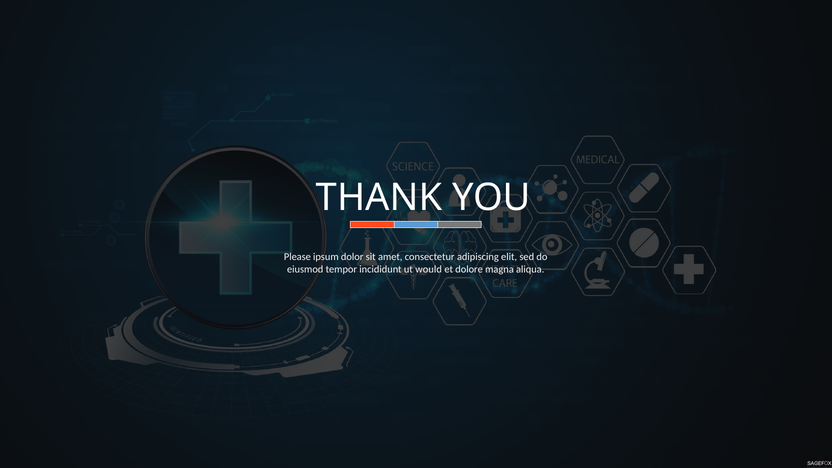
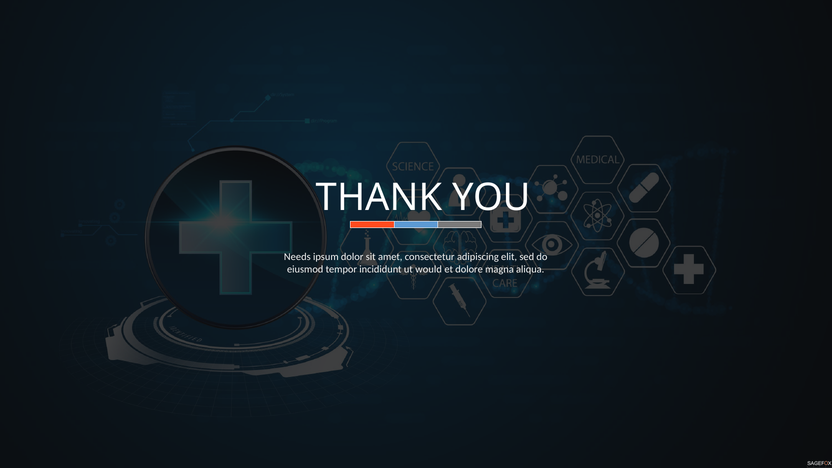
Please: Please -> Needs (297, 257)
